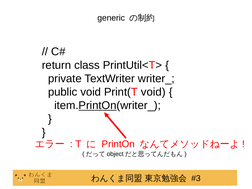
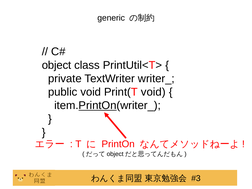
return: return -> object (57, 65)
